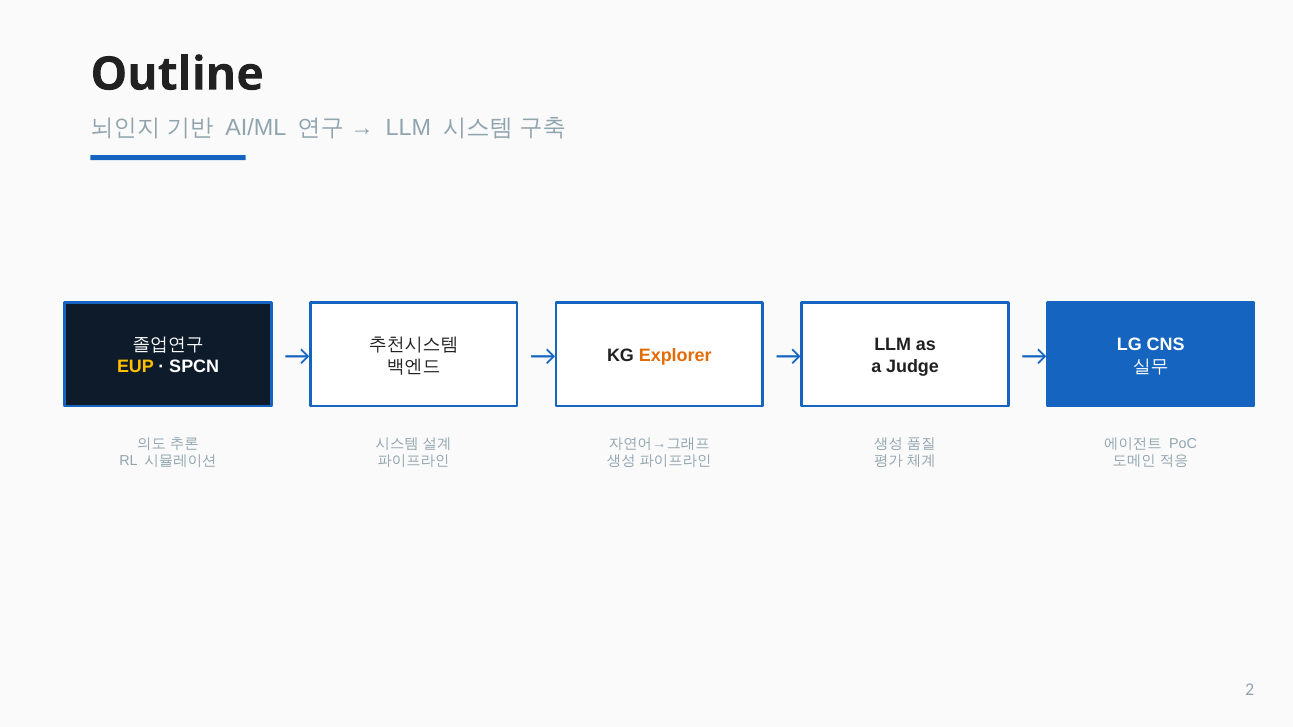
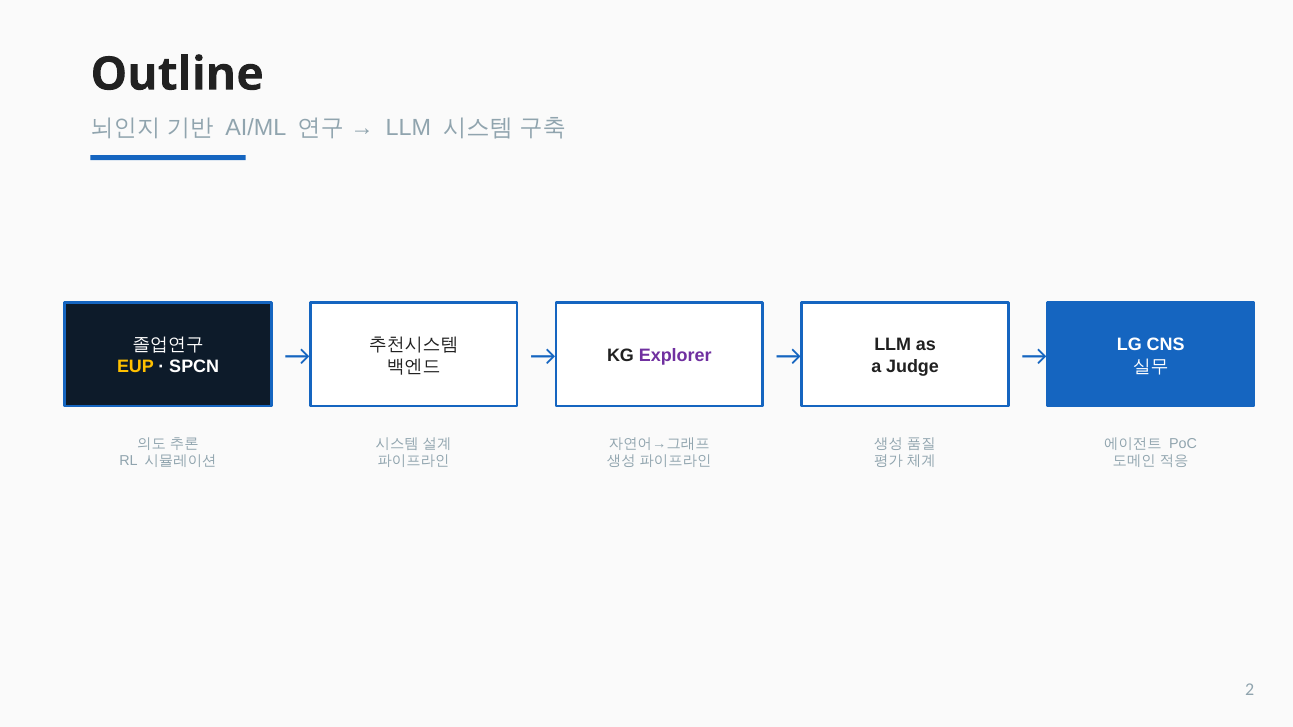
Explorer colour: orange -> purple (675, 356)
